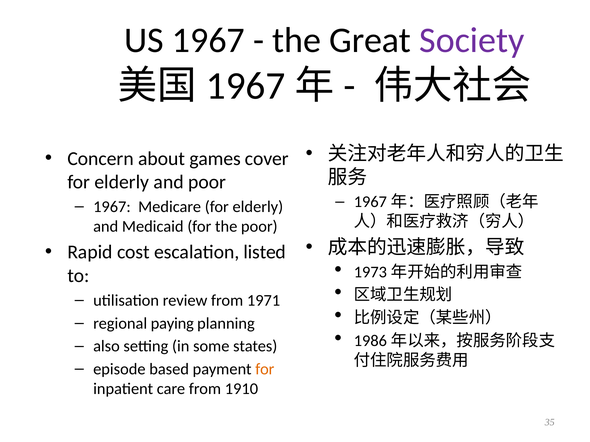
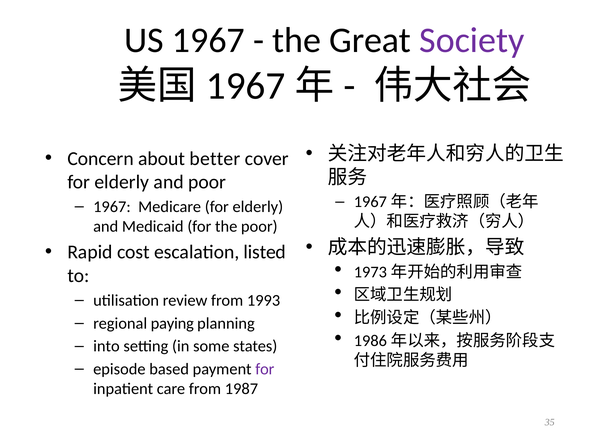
games: games -> better (215, 159)
1971: 1971 -> 1993 (264, 301)
also: also -> into (106, 347)
for colour: orange -> purple (265, 370)
1910: 1910 -> 1987 (241, 389)
